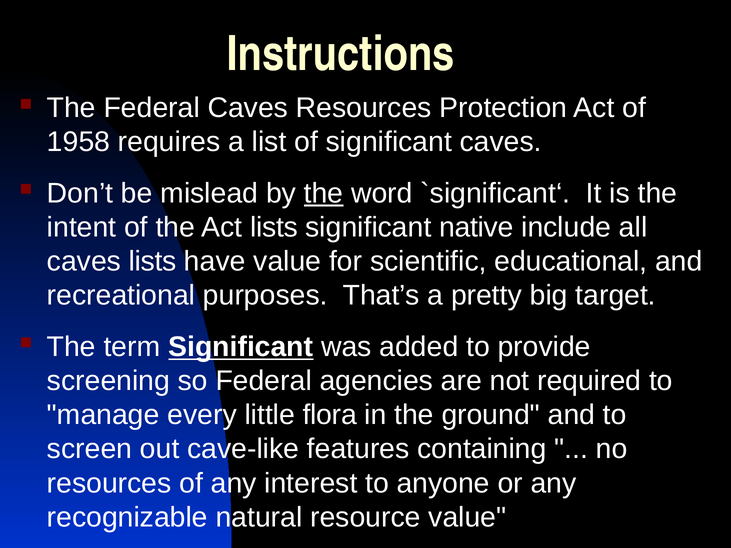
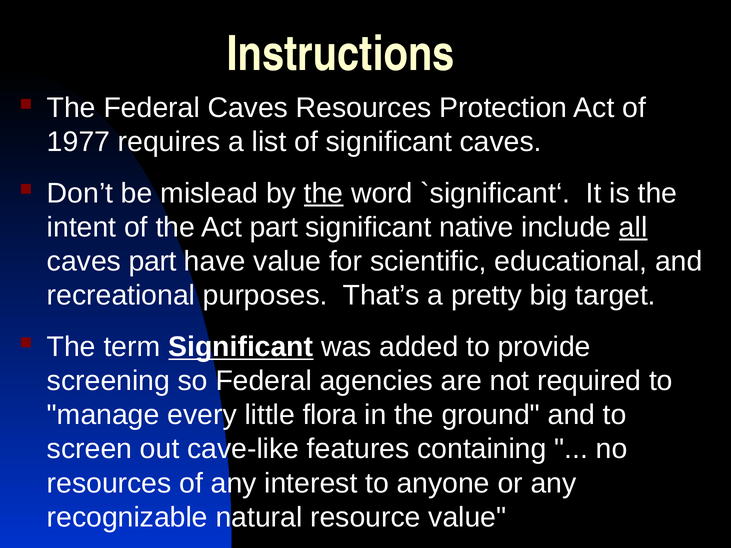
1958: 1958 -> 1977 (79, 142)
Act lists: lists -> part (274, 227)
all underline: none -> present (633, 227)
caves lists: lists -> part (153, 262)
